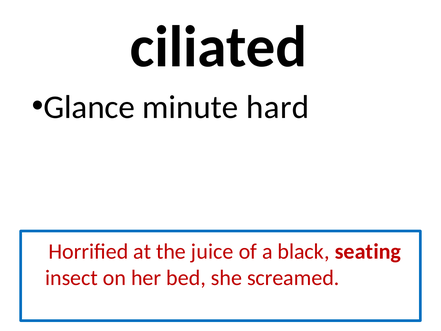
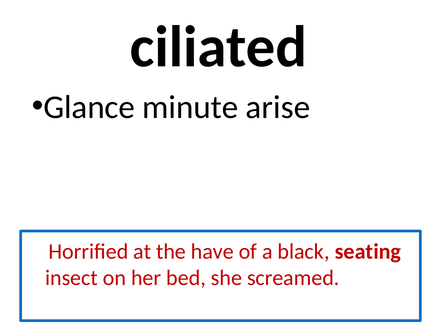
hard: hard -> arise (278, 107)
juice: juice -> have (212, 251)
